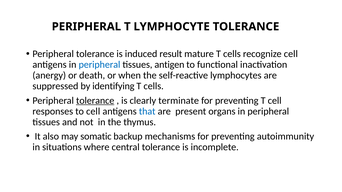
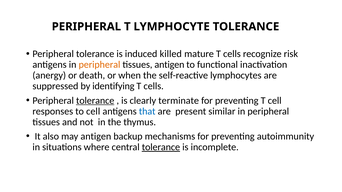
result: result -> killed (171, 54)
recognize cell: cell -> risk (291, 54)
peripheral colour: blue -> orange (99, 65)
organs: organs -> similar (222, 111)
may somatic: somatic -> antigen (96, 137)
tolerance underline: none -> present (161, 147)
